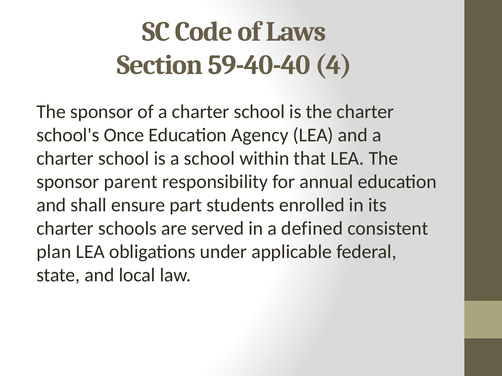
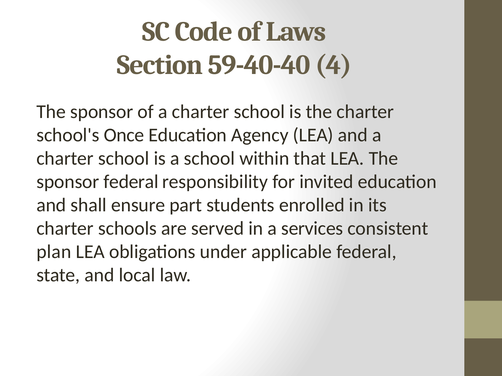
sponsor parent: parent -> federal (131, 182)
annual: annual -> invited (326, 182)
defined: defined -> services (312, 229)
